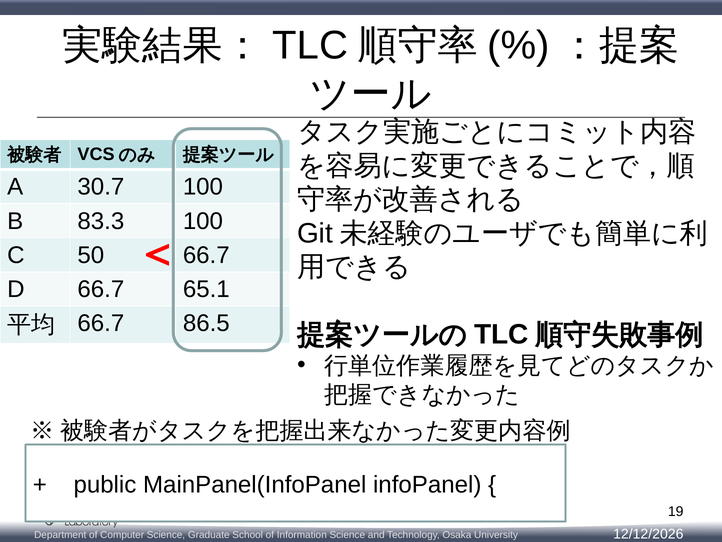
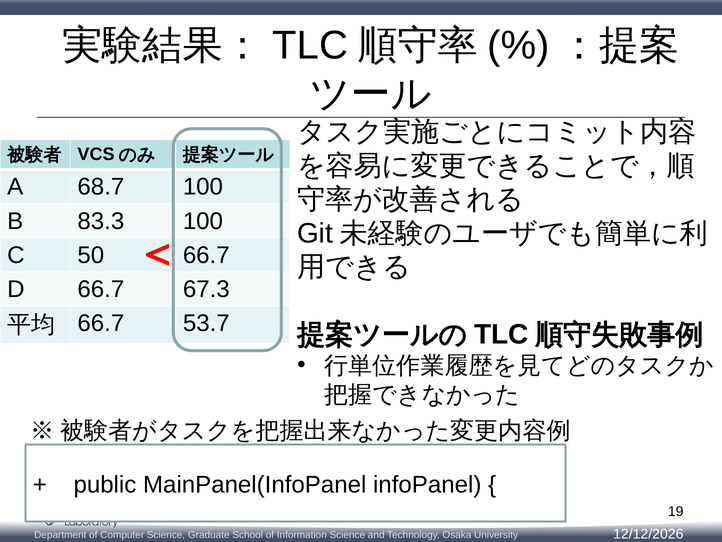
30.7: 30.7 -> 68.7 (101, 187)
65.1: 65.1 -> 67.3 (206, 289)
86.5: 86.5 -> 53.7 (206, 323)
